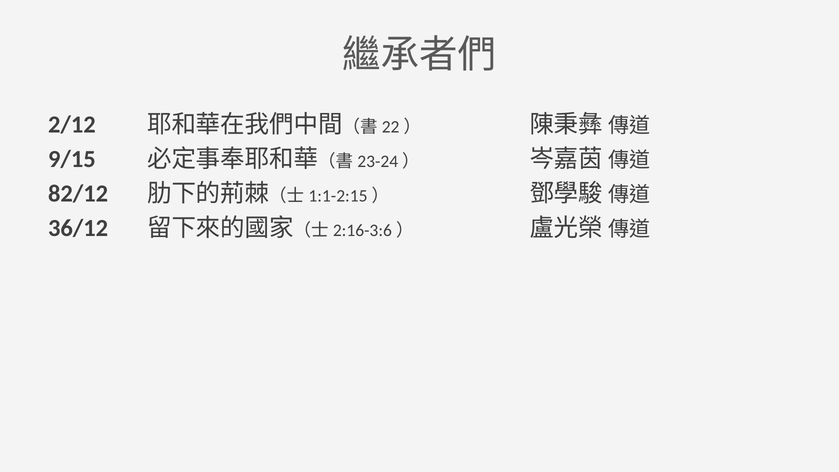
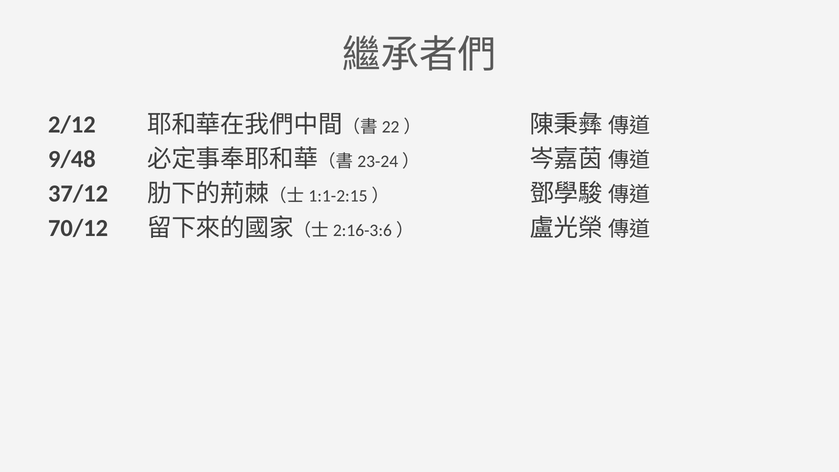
9/15: 9/15 -> 9/48 (72, 159)
82/12: 82/12 -> 37/12 (78, 194)
36/12: 36/12 -> 70/12 (78, 228)
